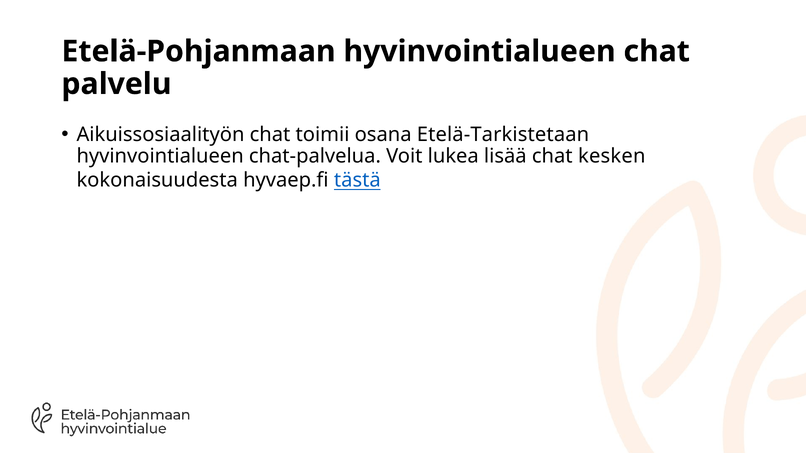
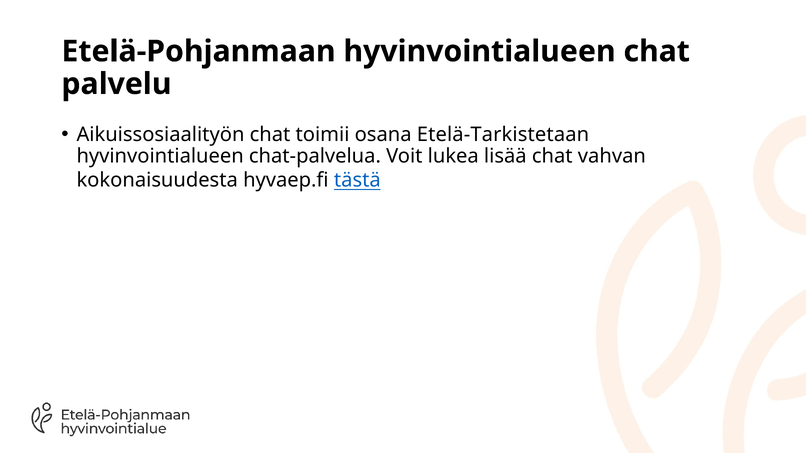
kesken: kesken -> vahvan (612, 156)
